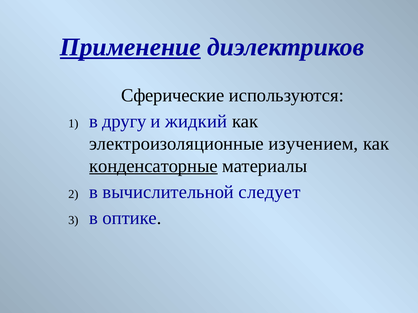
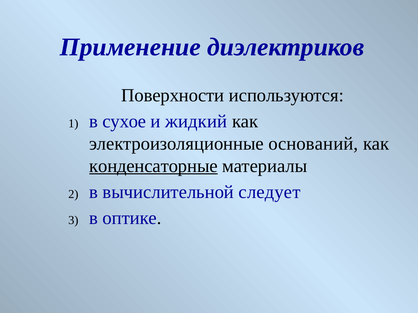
Применение underline: present -> none (130, 47)
Сферические: Сферические -> Поверхности (173, 96)
другу: другу -> сухое (124, 122)
изучением: изучением -> оснований (313, 144)
